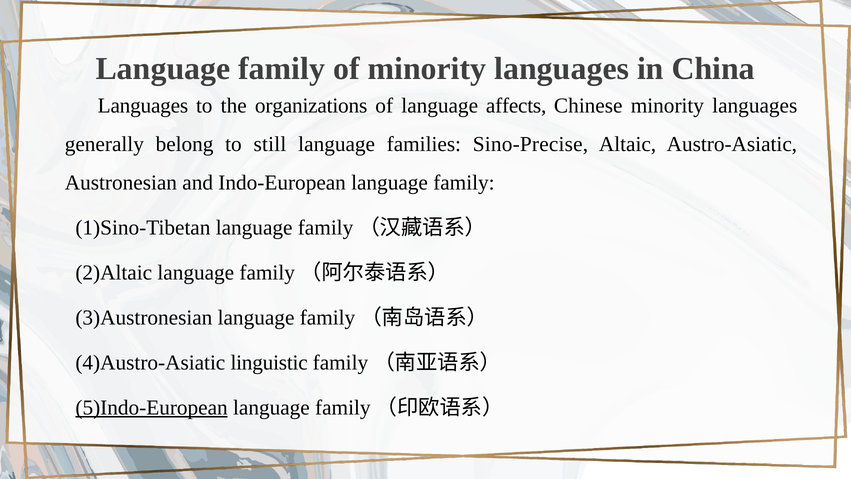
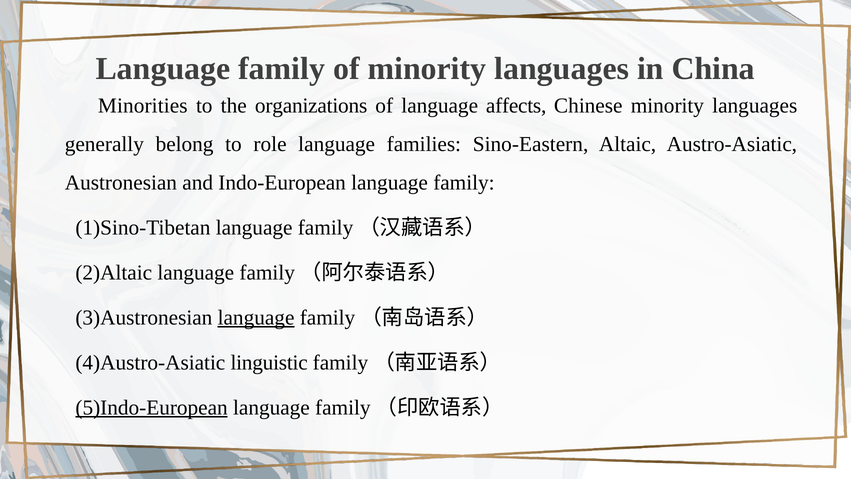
Languages: Languages -> Minorities (143, 106)
still: still -> role (270, 144)
Sino-Precise: Sino-Precise -> Sino-Eastern (531, 144)
language underline: none -> present (256, 317)
